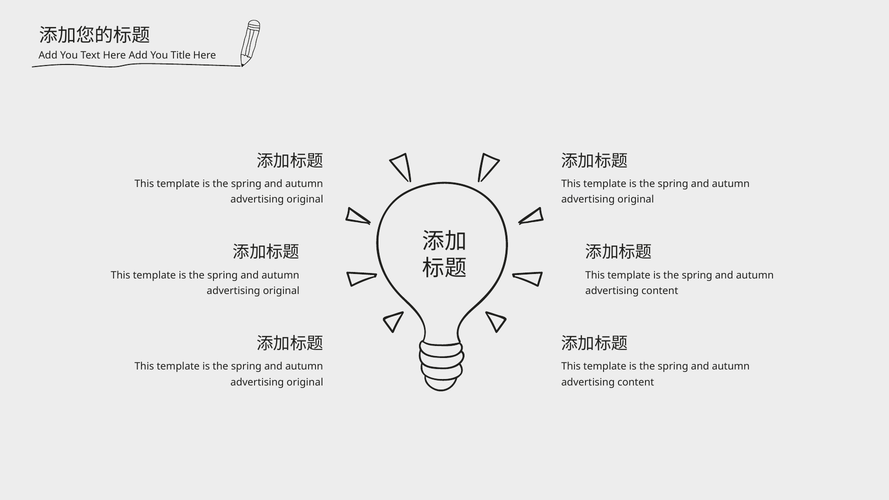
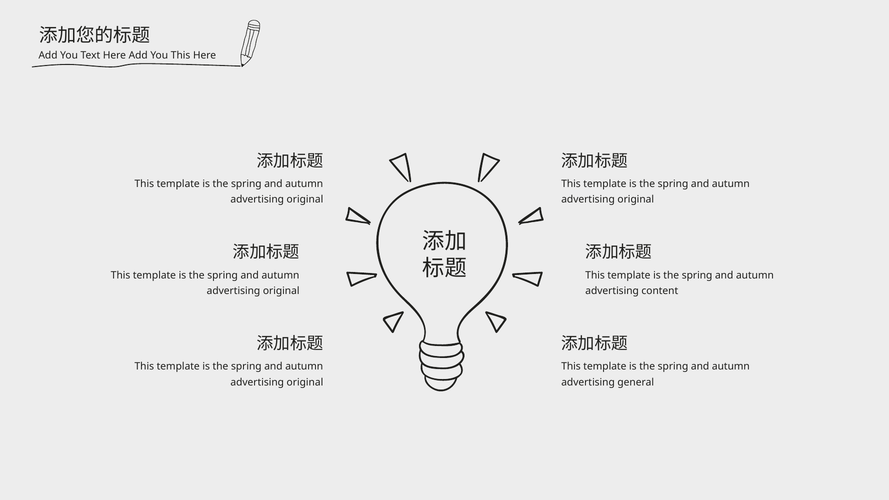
You Title: Title -> This (181, 56)
content: content -> general (636, 383)
